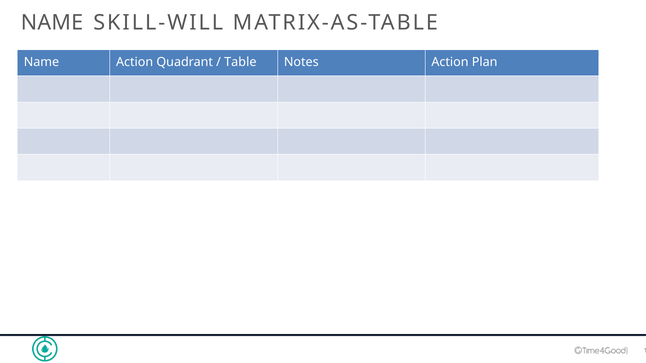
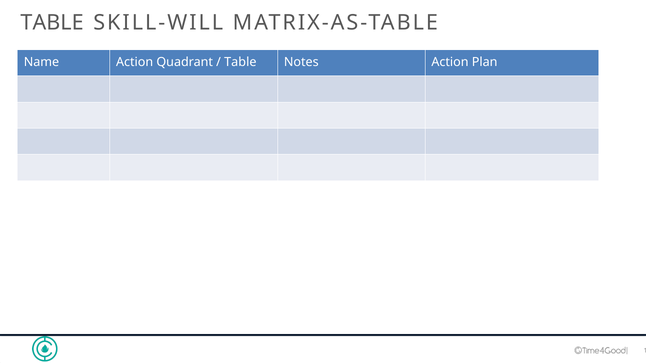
NAME: NAME -> TABLE (52, 23)
